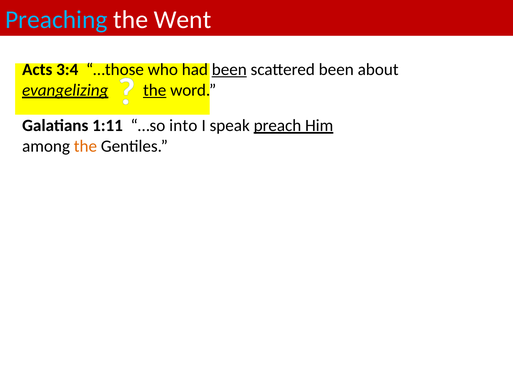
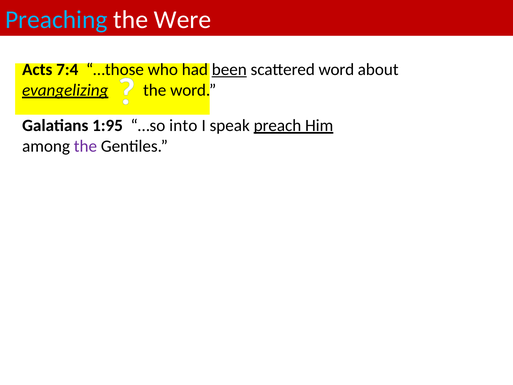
Went: Went -> Were (183, 20)
3:4: 3:4 -> 7:4 (67, 70)
scattered been: been -> word (336, 70)
the underline: present -> none (155, 90)
1:11: 1:11 -> 1:95 (108, 126)
the colour: orange -> purple (85, 146)
